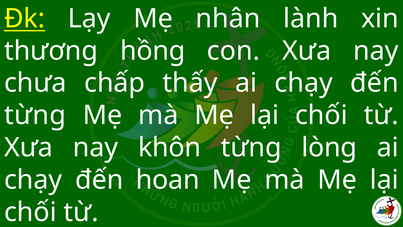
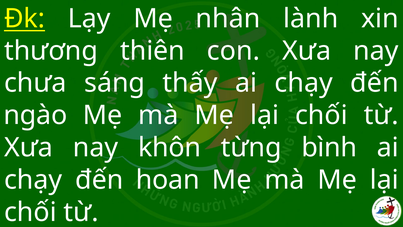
hồng: hồng -> thiên (153, 51)
chấp: chấp -> sáng (115, 83)
từng: từng -> ngào (35, 115)
lòng: lòng -> bình (329, 147)
